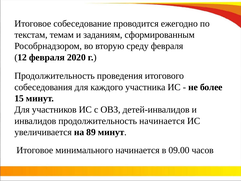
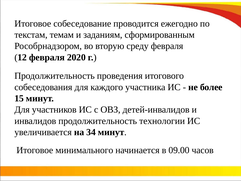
продолжительность начинается: начинается -> технологии (162, 121)
89: 89 -> 34 (91, 132)
